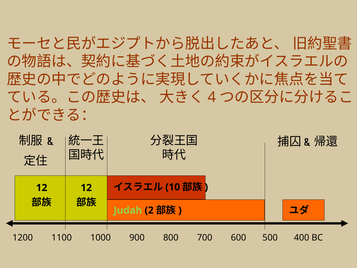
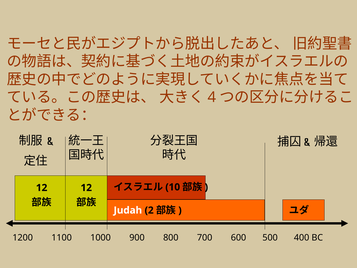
Judah colour: light green -> white (128, 210)
